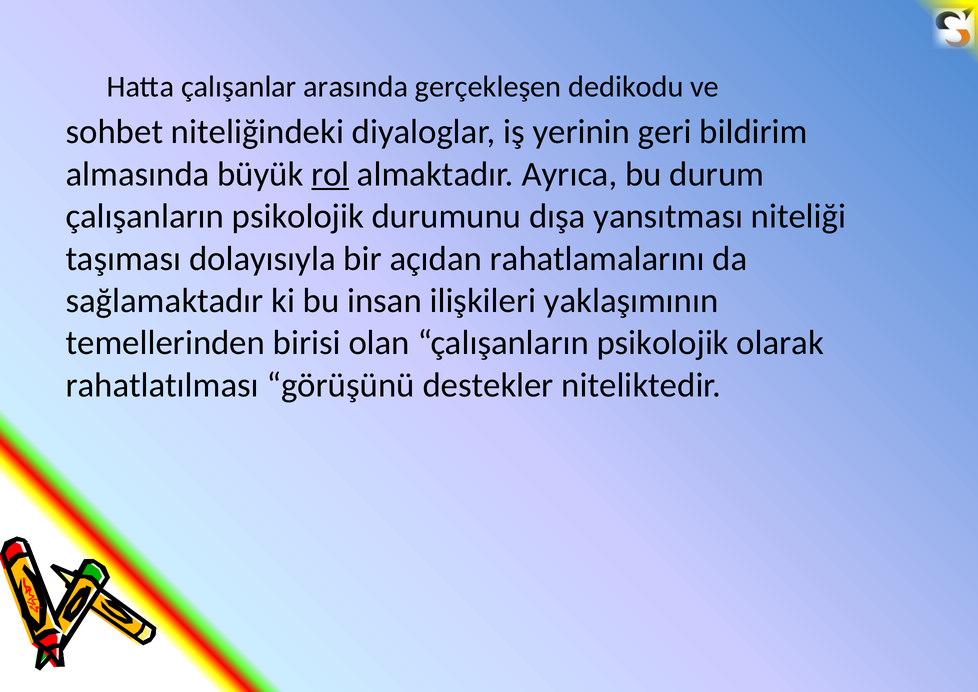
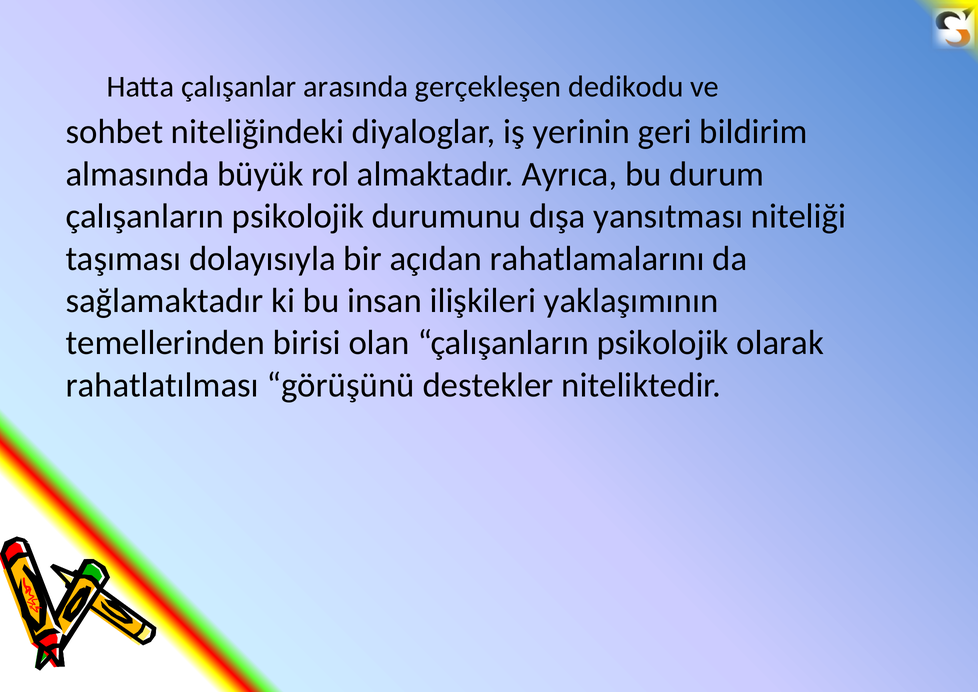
rol underline: present -> none (330, 174)
